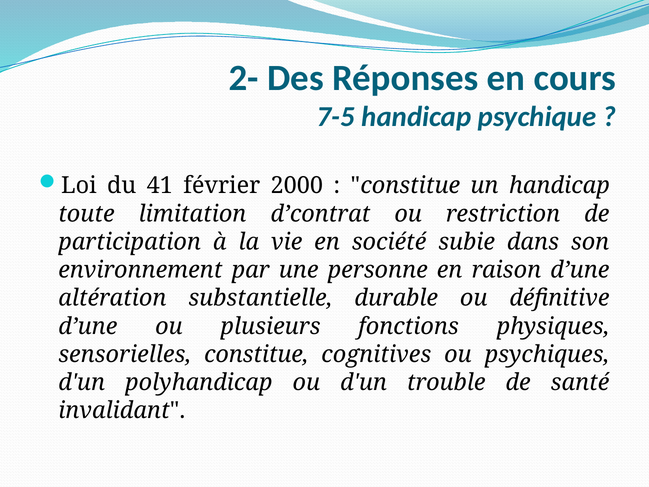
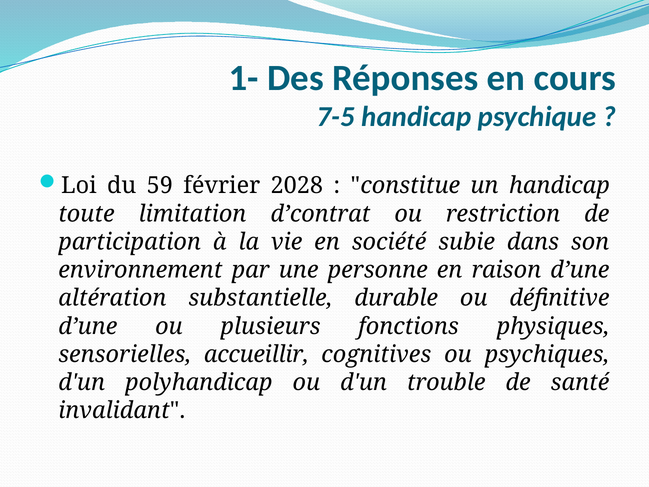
2-: 2- -> 1- (244, 78)
41: 41 -> 59 (160, 186)
2000: 2000 -> 2028 (297, 186)
sensorielles constitue: constitue -> accueillir (256, 354)
